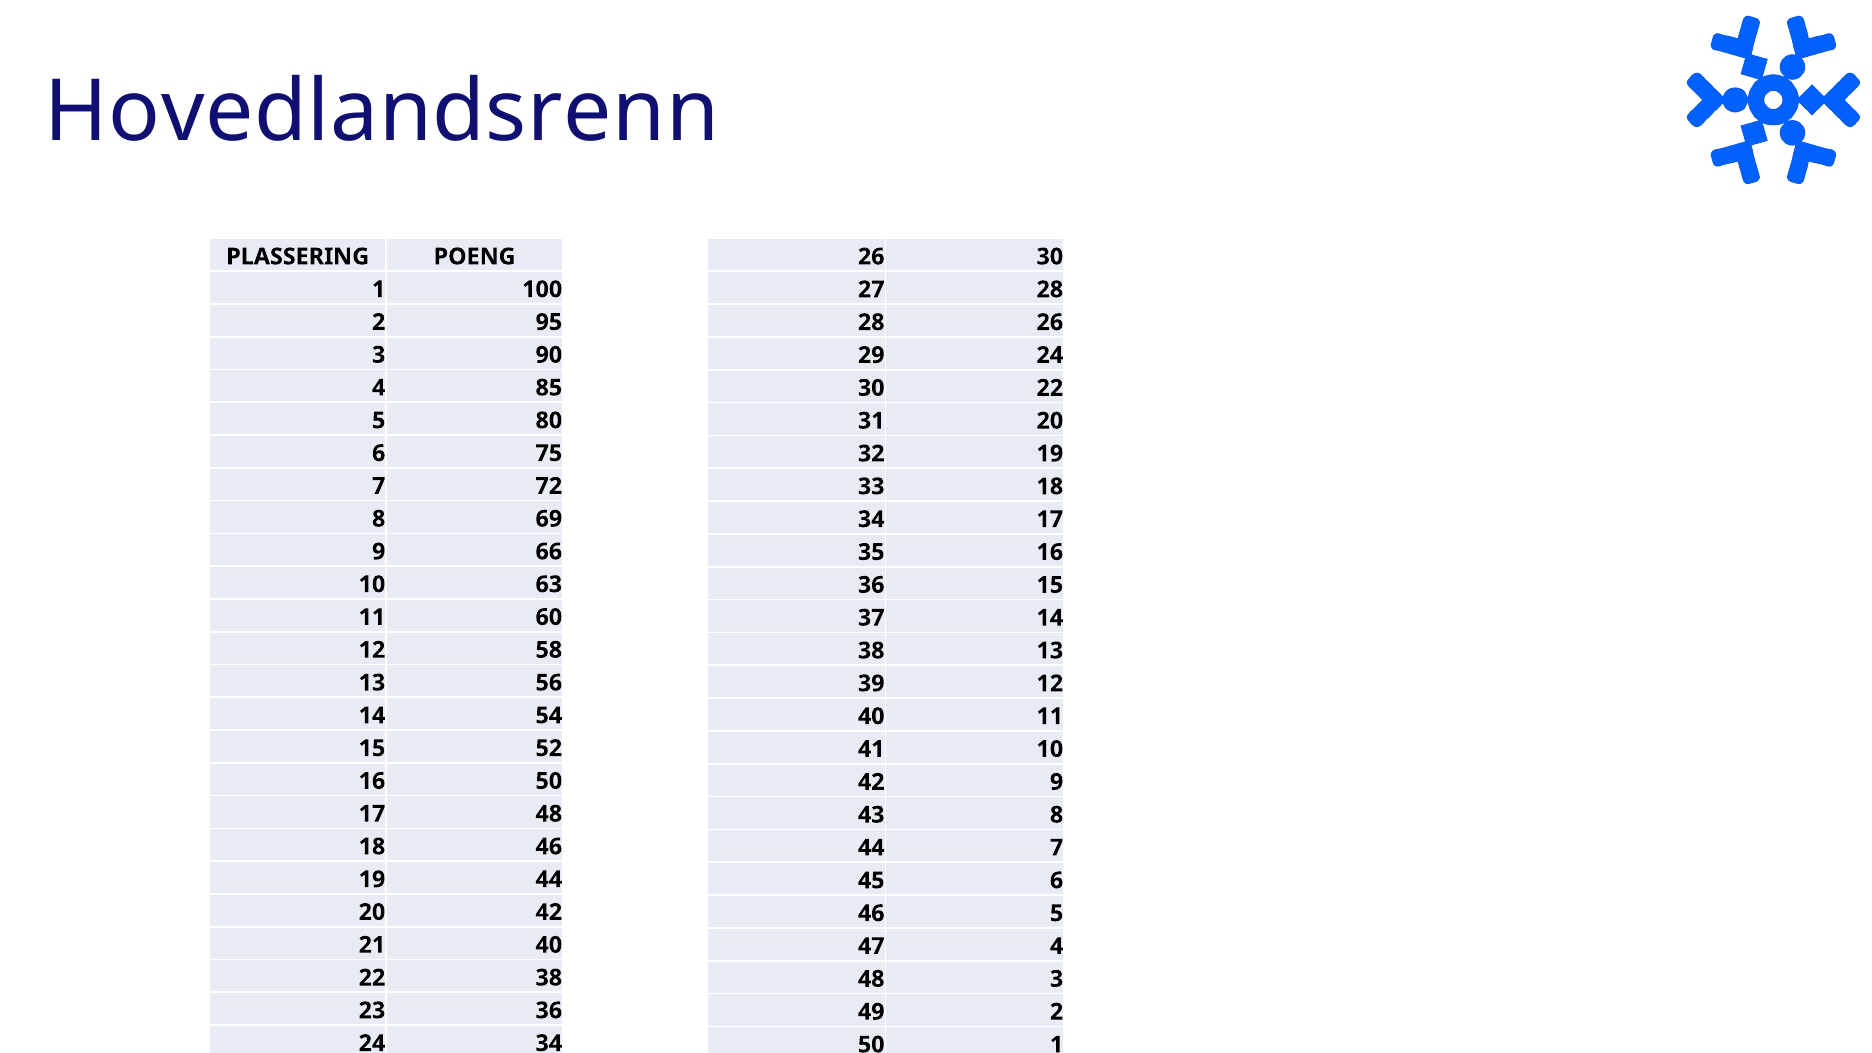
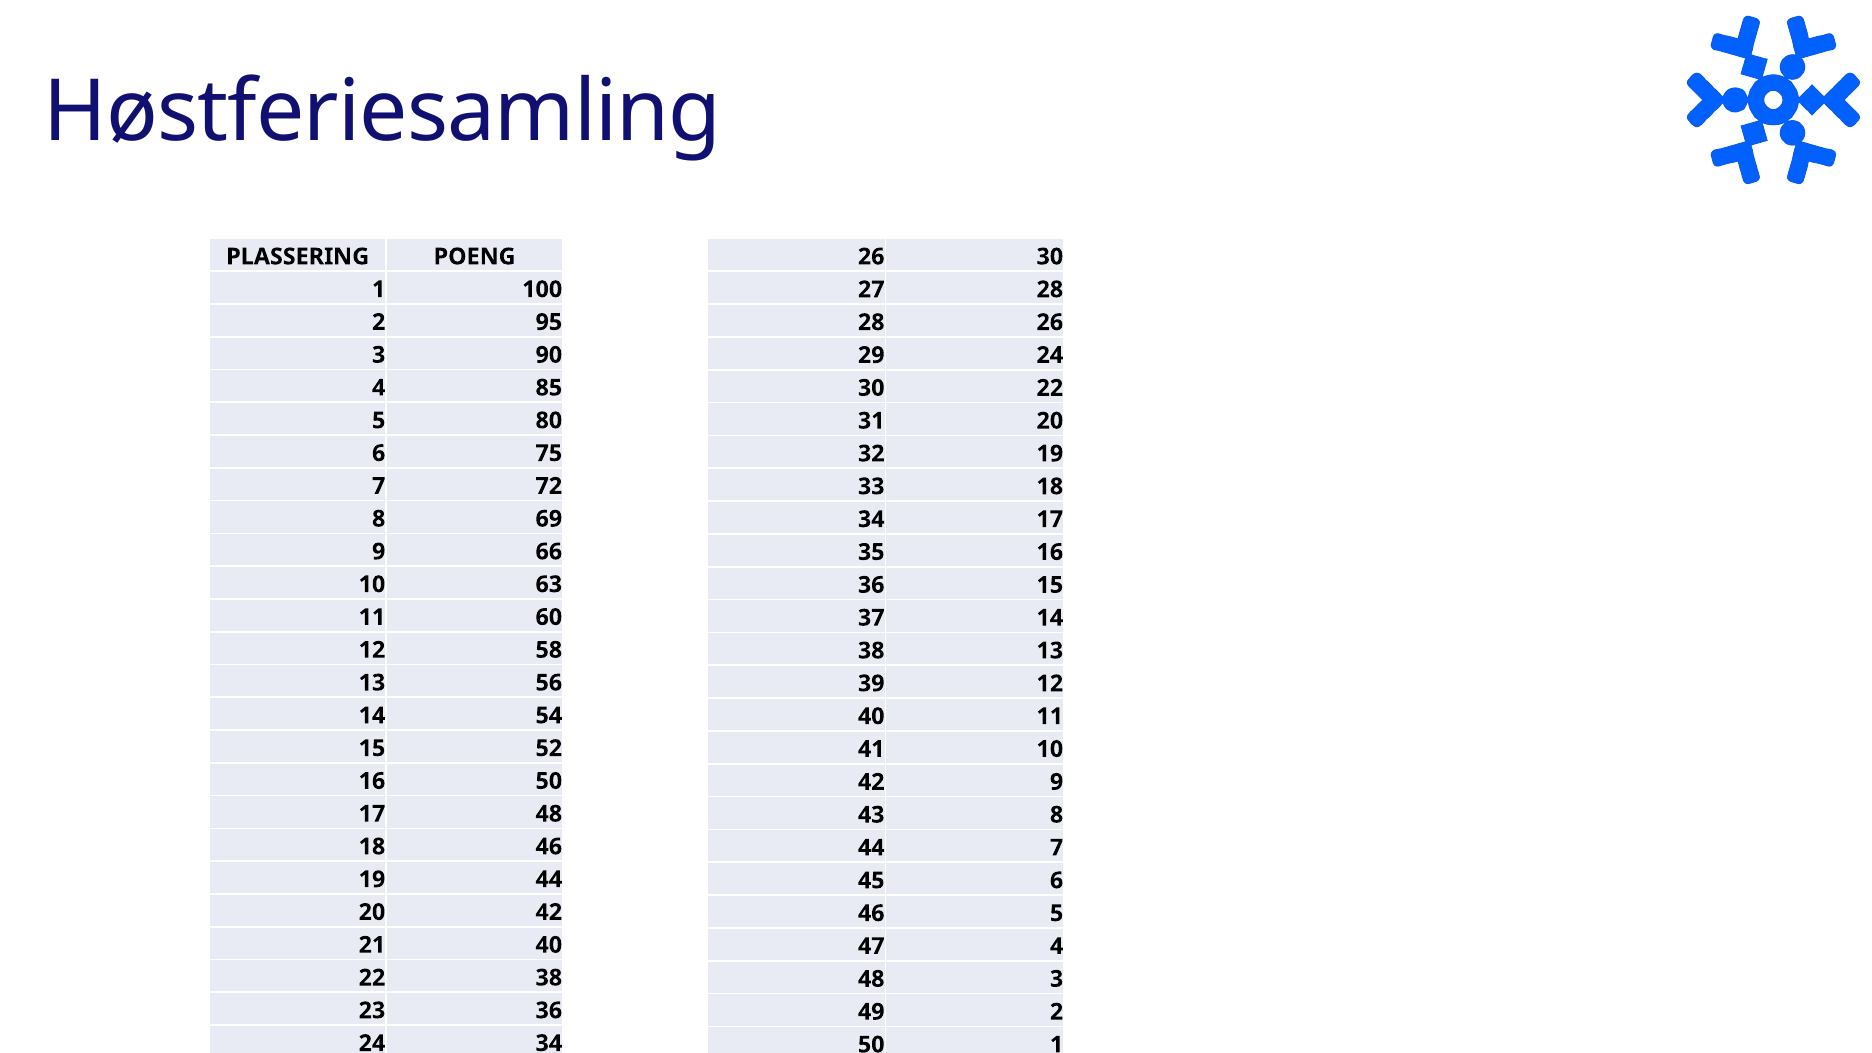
Hovedlandsrenn: Hovedlandsrenn -> Høstferiesamling (383, 112)
